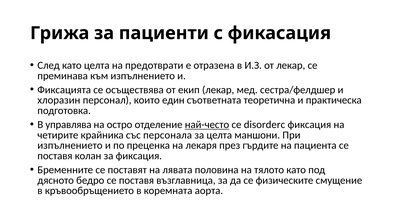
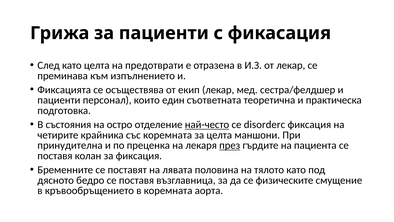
хлоразин: хлоразин -> пациенти (59, 100)
управлява: управлява -> състояния (68, 124)
със персонала: персонала -> коремната (168, 135)
изпълнението: изпълнението -> принудителна (70, 145)
през underline: none -> present (230, 145)
